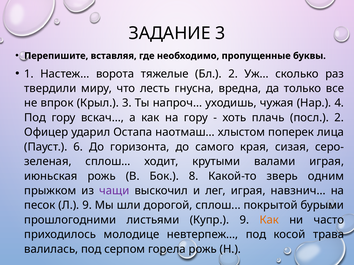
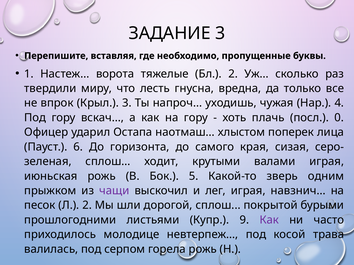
посл 2: 2 -> 0 (339, 118)
8: 8 -> 5 (194, 176)
Л 9: 9 -> 2 (87, 206)
Как colour: orange -> purple (269, 220)
